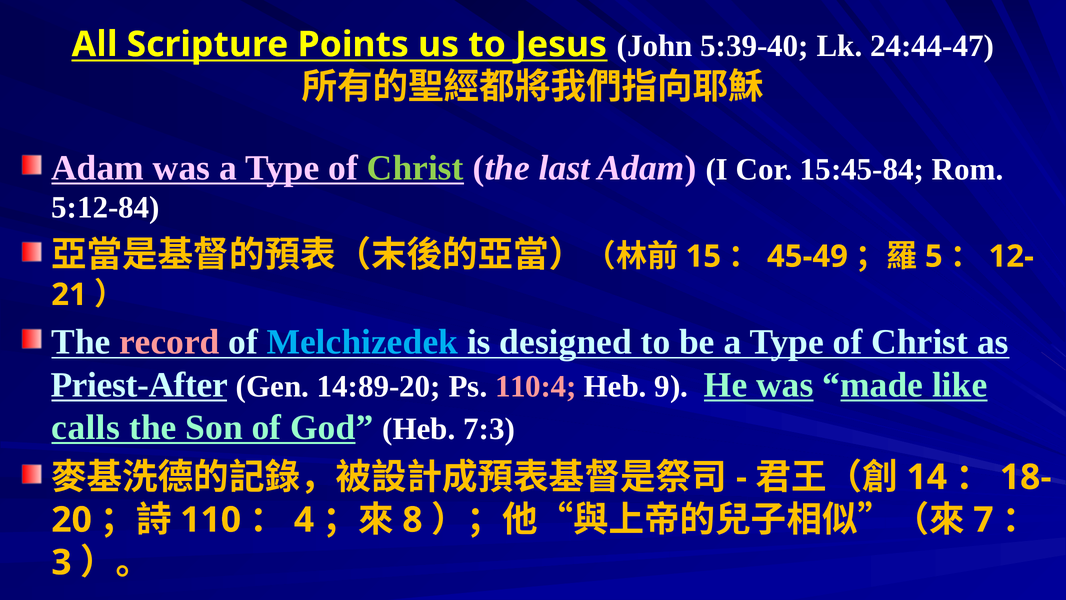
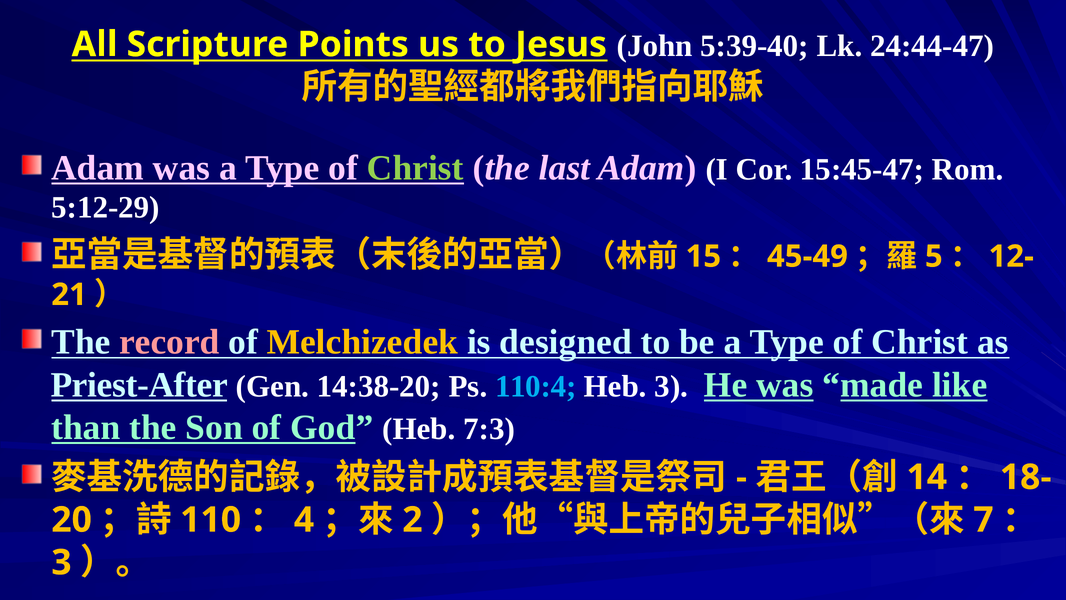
15:45-84: 15:45-84 -> 15:45-47 (862, 169)
5:12-84: 5:12-84 -> 5:12-29 (106, 207)
Melchizedek colour: light blue -> yellow (362, 342)
14:89-20: 14:89-20 -> 14:38-20 (379, 386)
110:4 colour: pink -> light blue (536, 386)
Heb 9: 9 -> 3 (671, 386)
calls: calls -> than (86, 427)
8: 8 -> 2 (412, 520)
